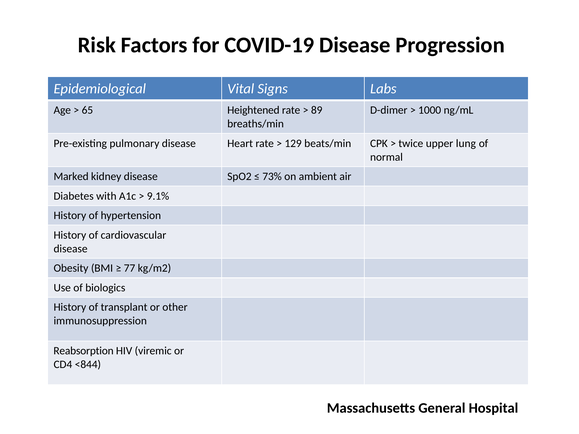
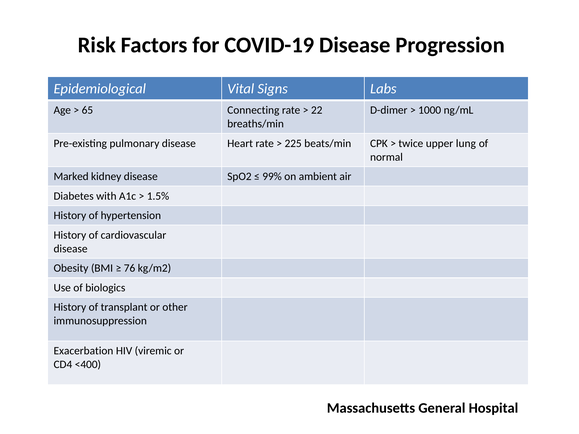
Heightened: Heightened -> Connecting (253, 110)
89: 89 -> 22 (317, 110)
129: 129 -> 225 (293, 143)
73%: 73% -> 99% (272, 177)
9.1%: 9.1% -> 1.5% (158, 196)
77: 77 -> 76 (130, 268)
Reabsorption: Reabsorption -> Exacerbation (83, 351)
<844: <844 -> <400 (88, 365)
